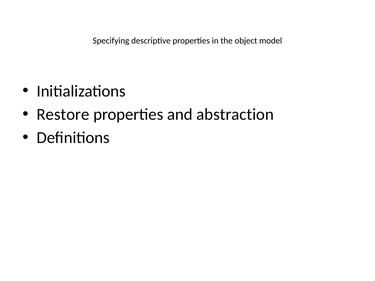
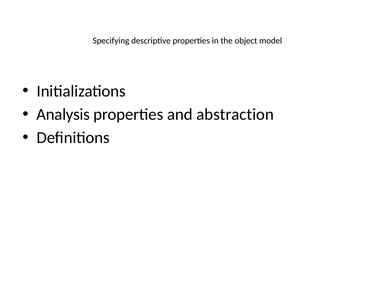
Restore: Restore -> Analysis (63, 115)
